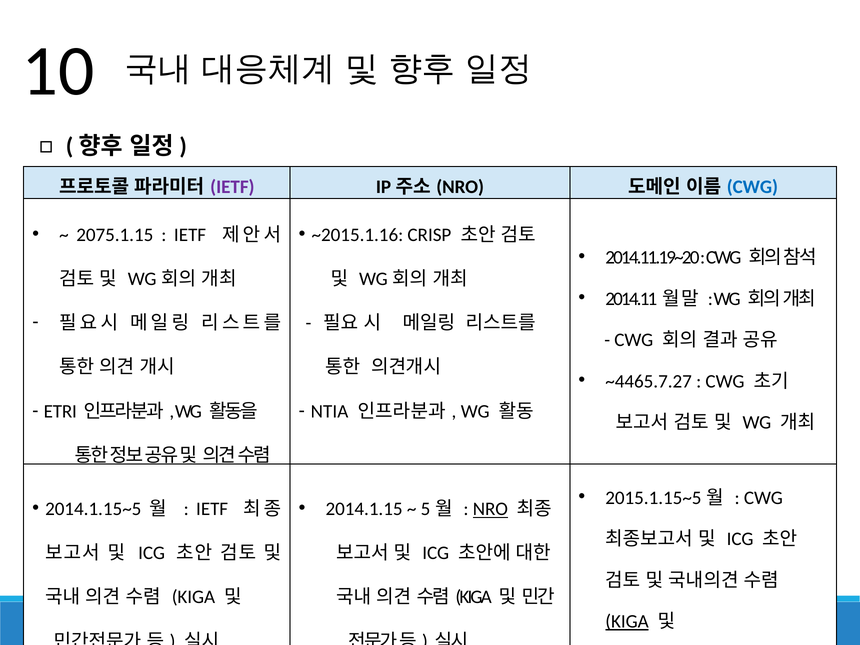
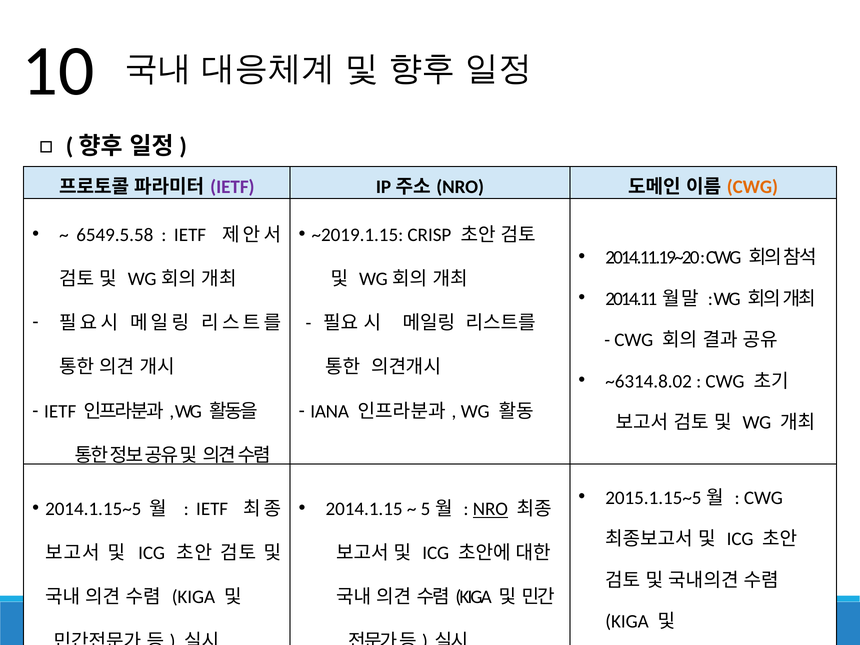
CWG colour: blue -> orange (752, 187)
2075.1.15: 2075.1.15 -> 6549.5.58 (115, 235)
~2015.1.16: ~2015.1.16 -> ~2019.1.15 (357, 235)
~4465.7.27: ~4465.7.27 -> ~6314.8.02 (649, 381)
ETRI: ETRI -> IETF (60, 411)
NTIA: NTIA -> IANA (330, 411)
KIGA underline: present -> none (627, 622)
